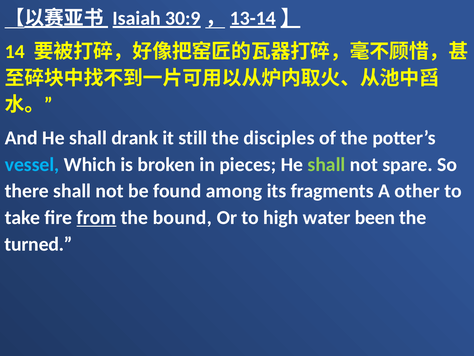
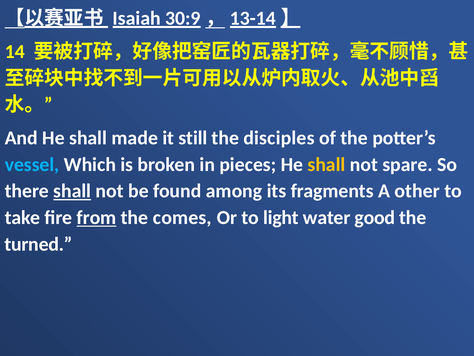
drank: drank -> made (135, 138)
shall colour: light green -> yellow (326, 164)
shall underline: none -> present (72, 191)
bound: bound -> comes (182, 217)
high: high -> light (281, 217)
been: been -> good (375, 217)
